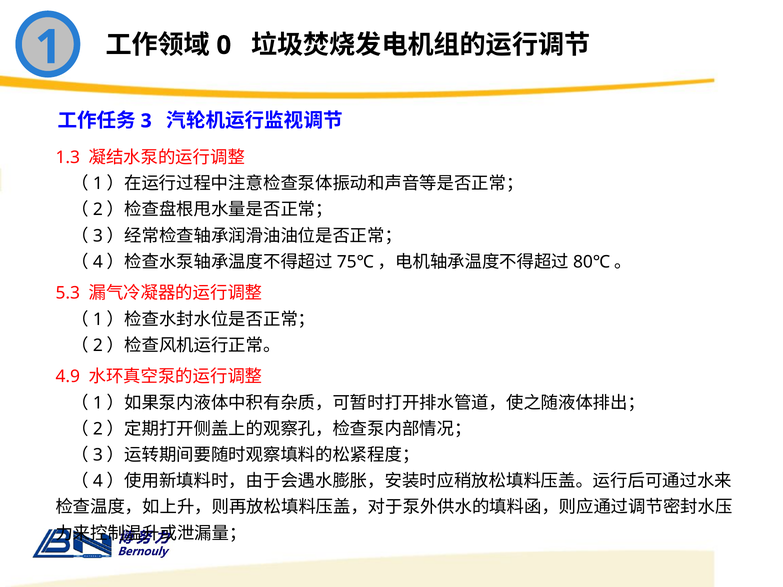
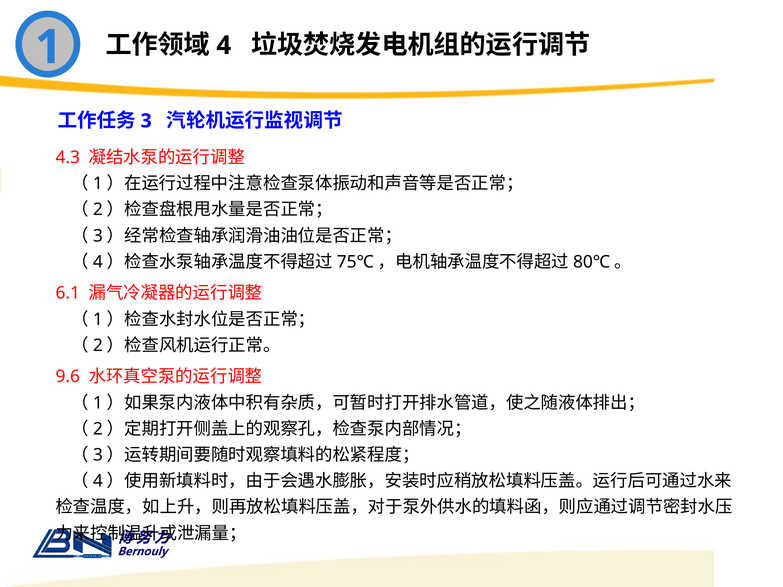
0: 0 -> 4 (224, 45)
1.3: 1.3 -> 4.3 (68, 158)
5.3: 5.3 -> 6.1 (68, 293)
4.9: 4.9 -> 9.6 (68, 377)
